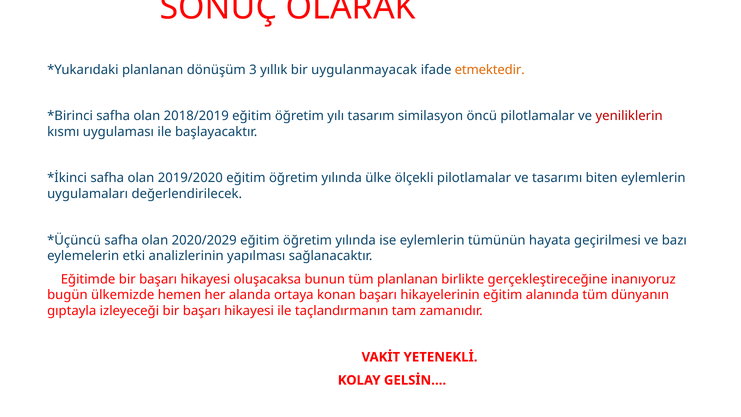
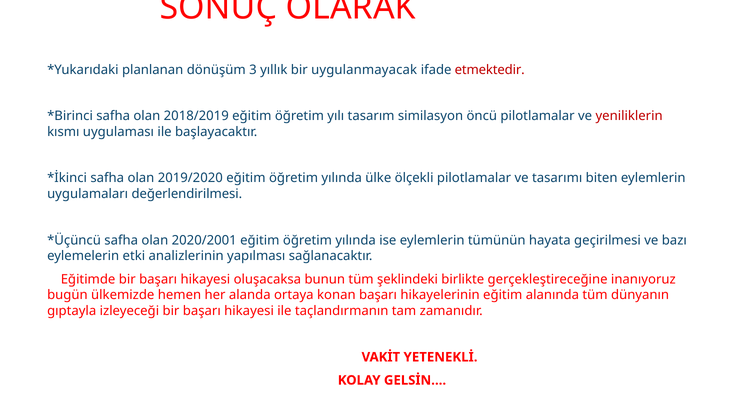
etmektedir colour: orange -> red (490, 70)
değerlendirilecek: değerlendirilecek -> değerlendirilmesi (187, 194)
2020/2029: 2020/2029 -> 2020/2001 (204, 240)
tüm planlanan: planlanan -> şeklindeki (408, 279)
